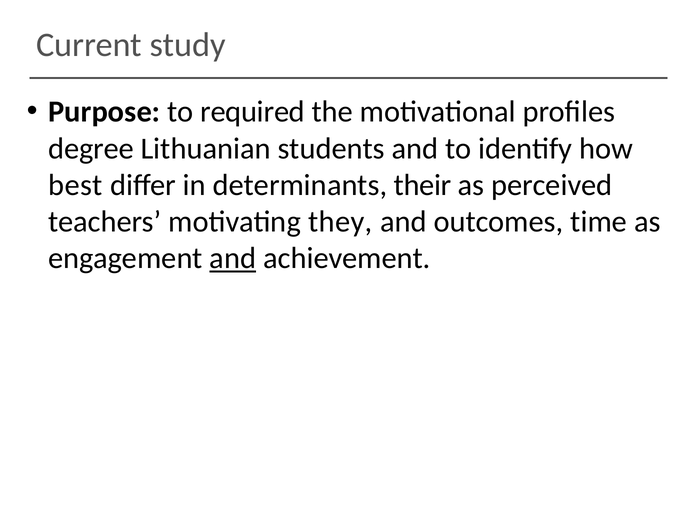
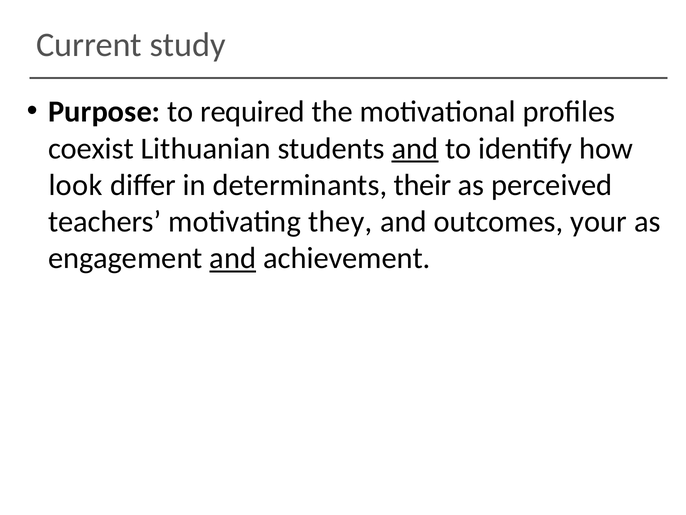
degree: degree -> coexist (91, 148)
and underline: none -> present (415, 148)
best: best -> look (76, 185)
time: time -> your (599, 222)
